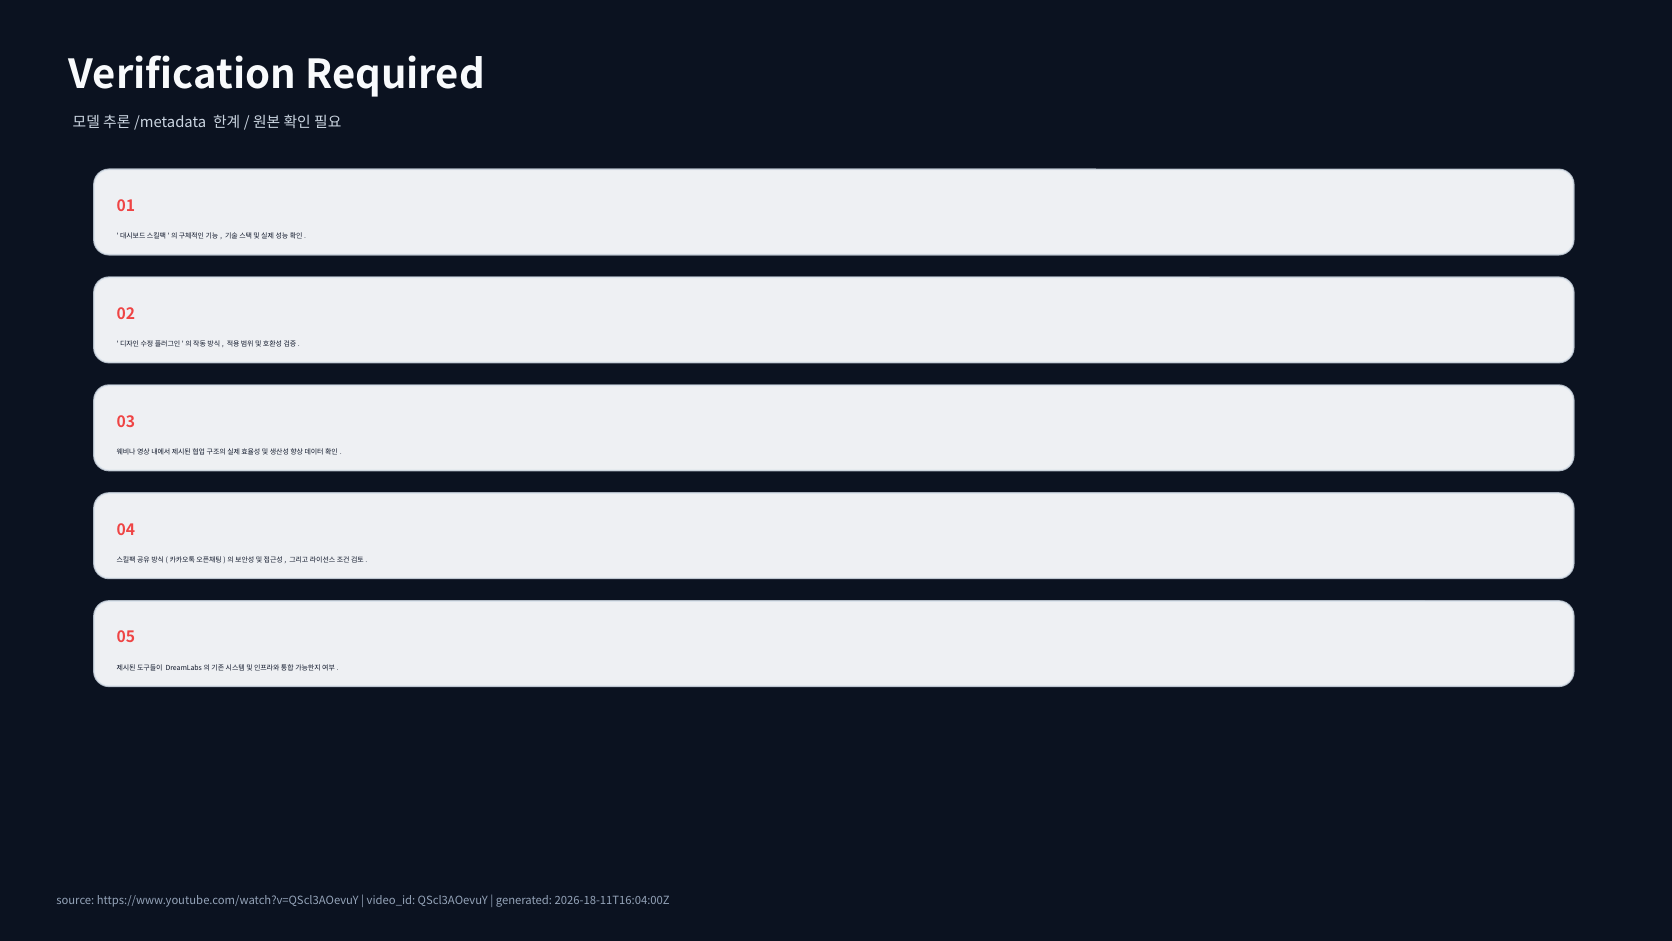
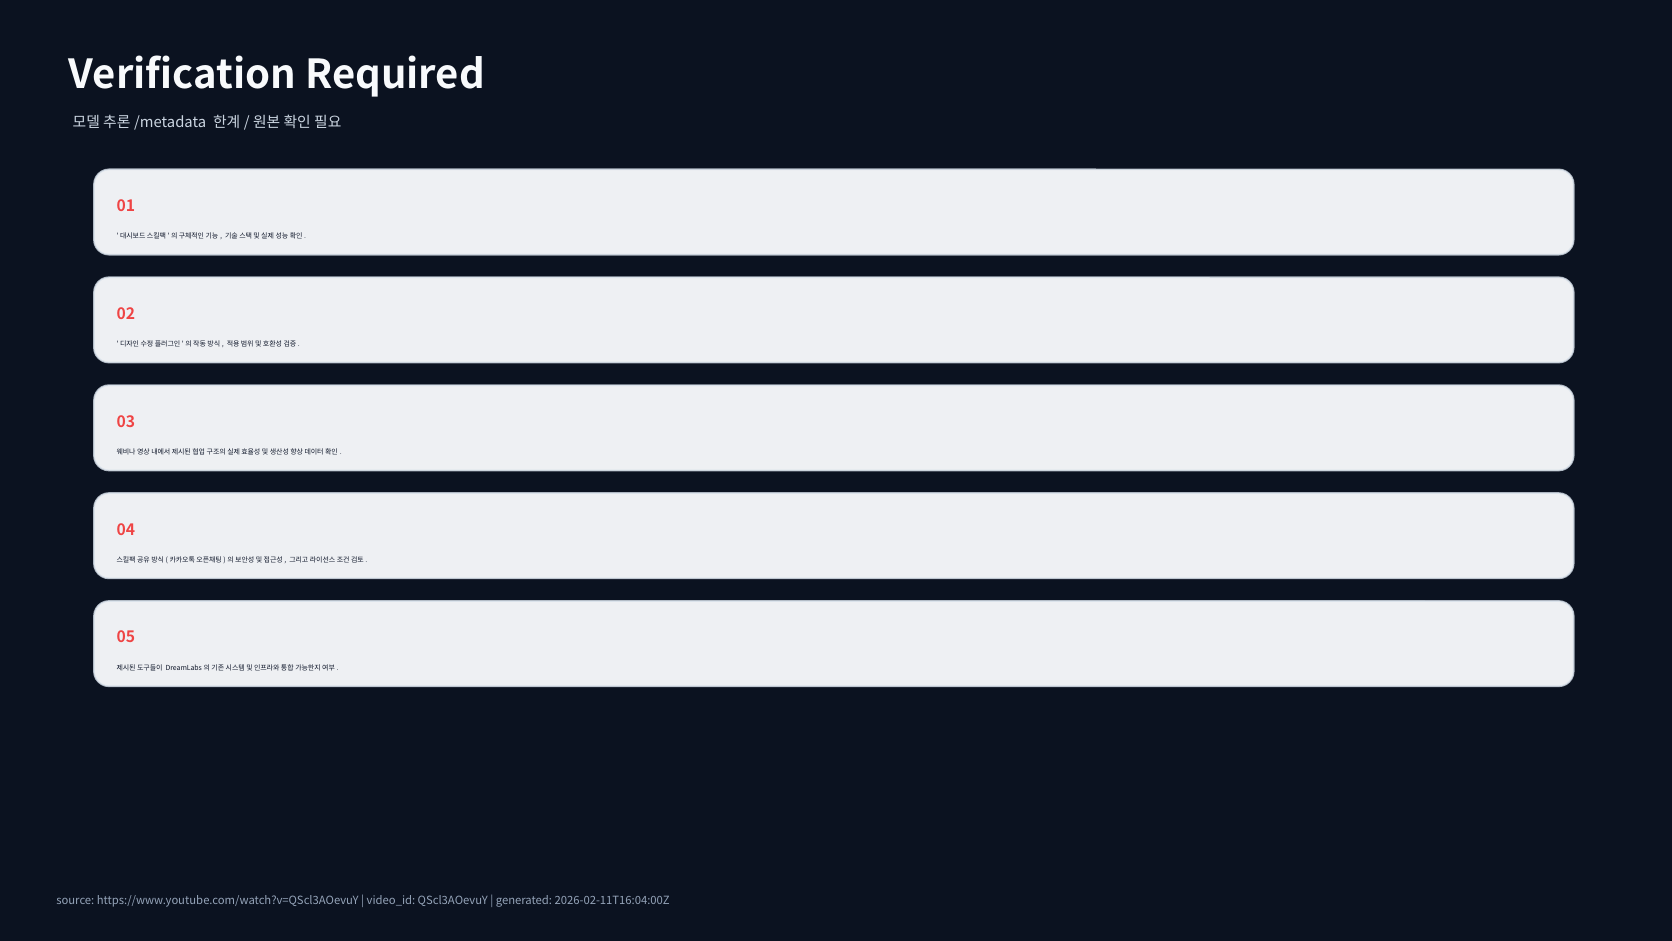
2026-18-11T16:04:00Z: 2026-18-11T16:04:00Z -> 2026-02-11T16:04:00Z (612, 901)
